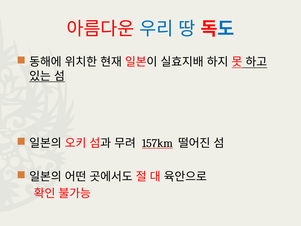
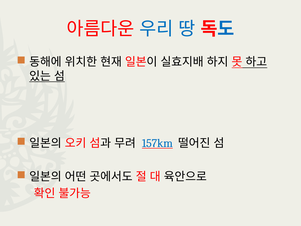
157km colour: black -> blue (157, 143)
